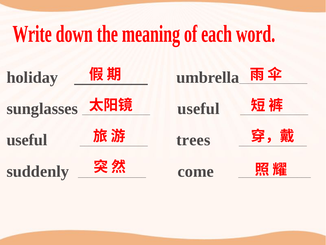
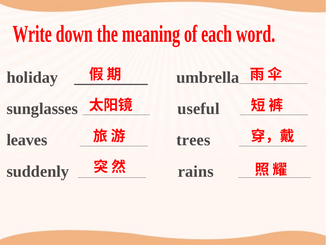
useful: useful -> leaves (27, 140)
come: come -> rains (196, 171)
